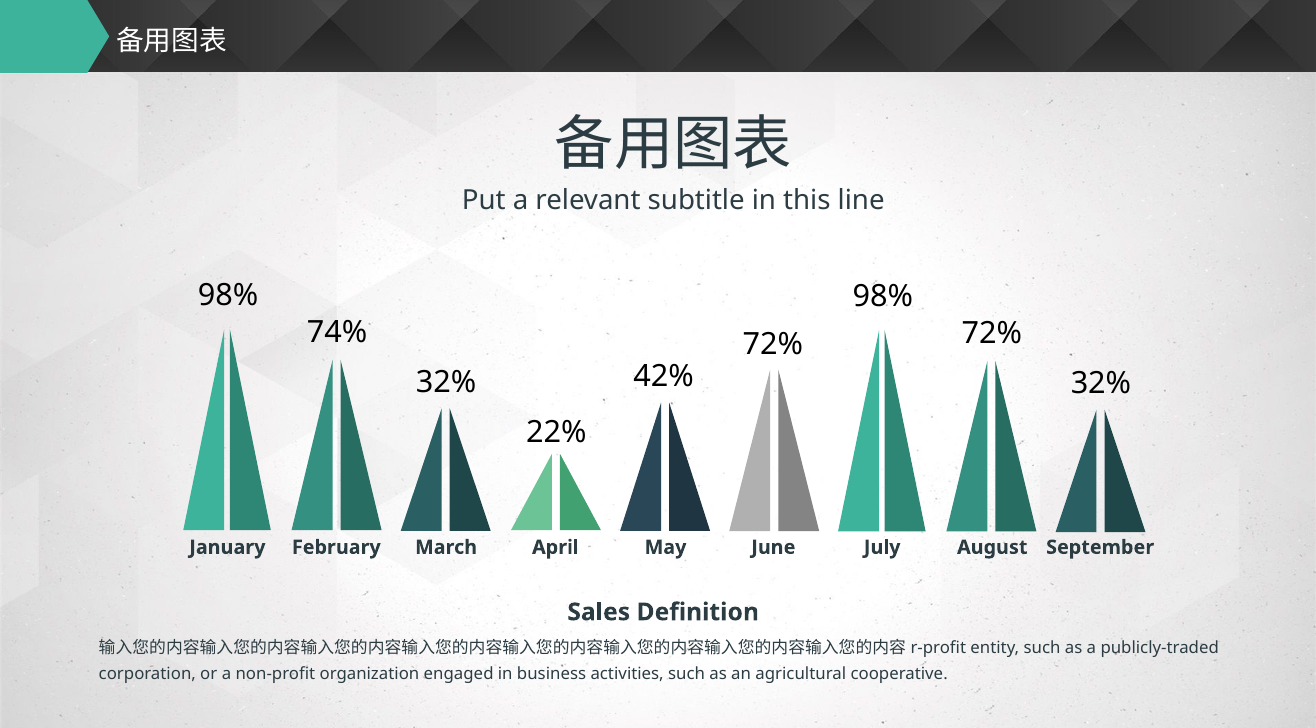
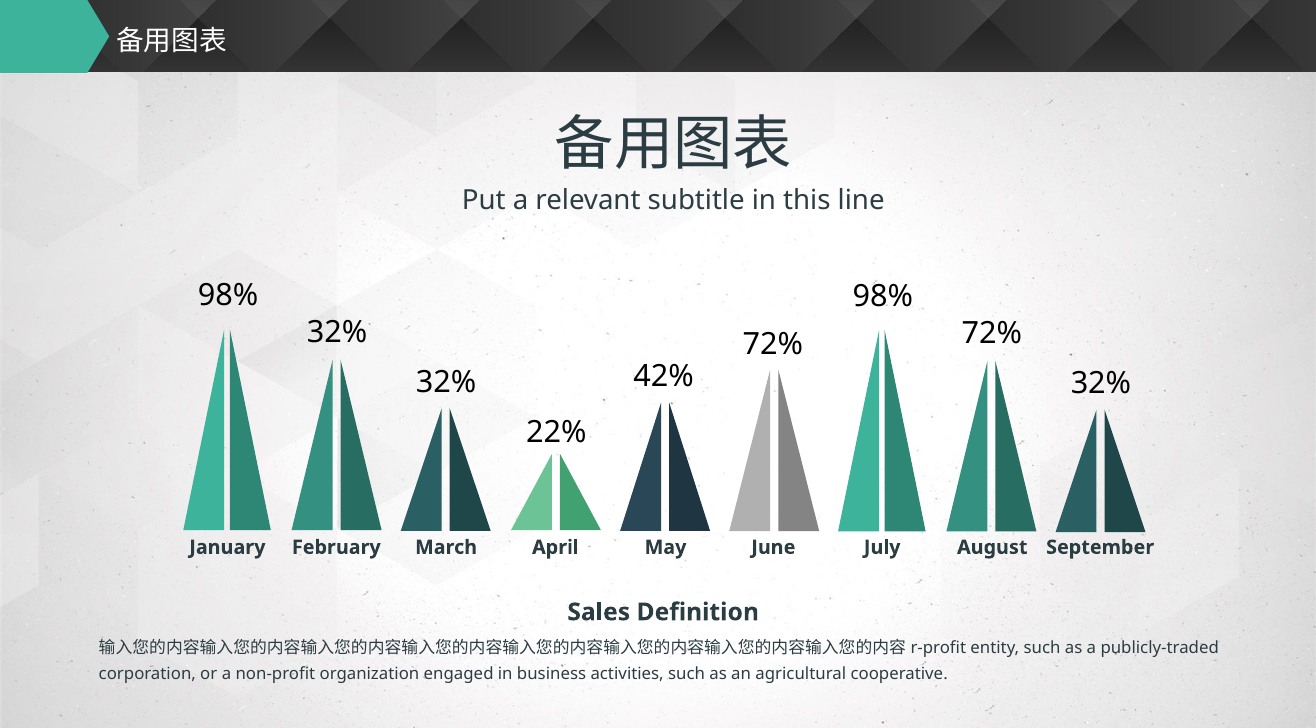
74%: 74% -> 32% (337, 332)
